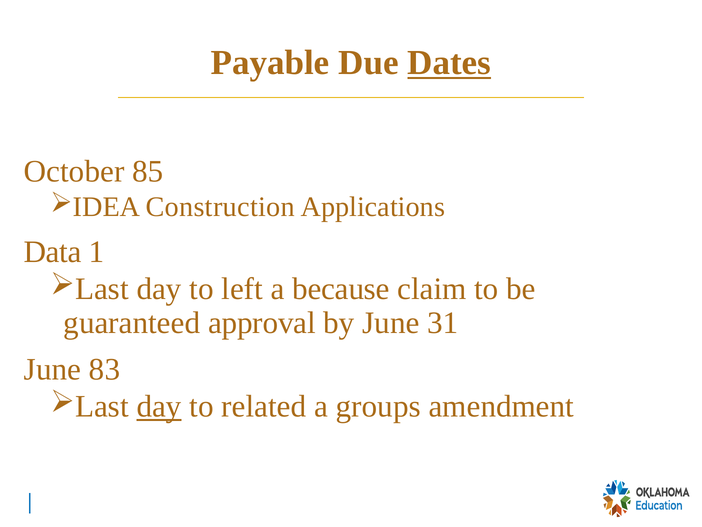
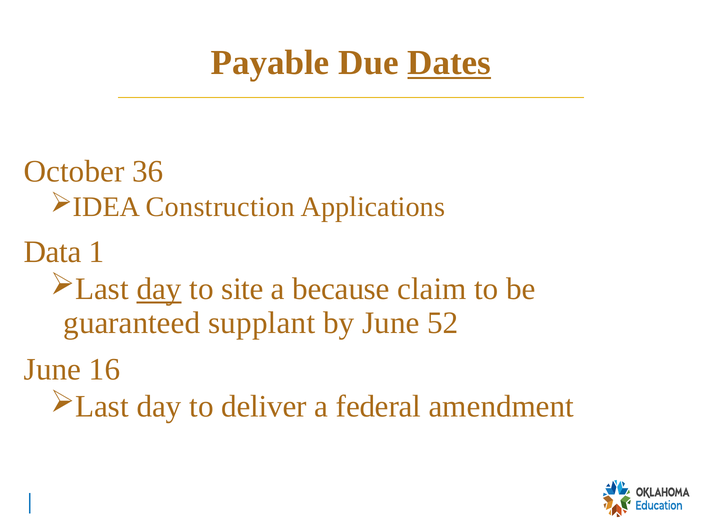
85: 85 -> 36 (148, 171)
day underline: none -> present (159, 289)
left: left -> site (242, 289)
approval: approval -> supplant (262, 322)
31: 31 -> 52 (443, 322)
83: 83 -> 16 (105, 369)
day underline: present -> none (159, 406)
related: related -> deliver (264, 406)
groups: groups -> federal (378, 406)
